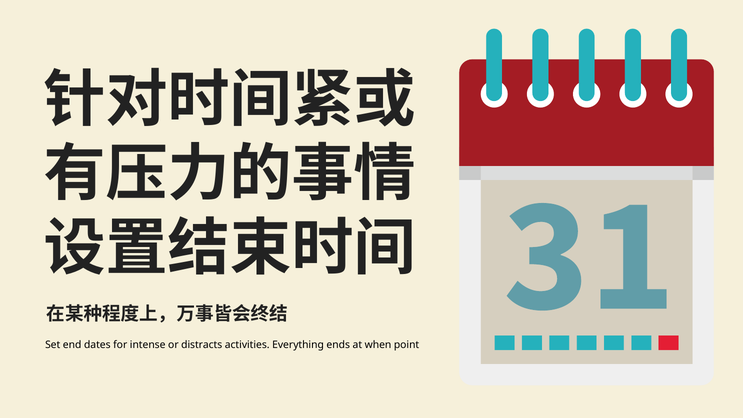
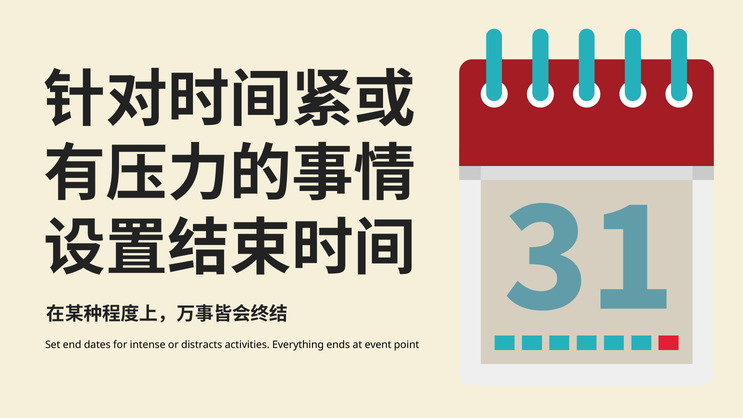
when: when -> event (378, 345)
